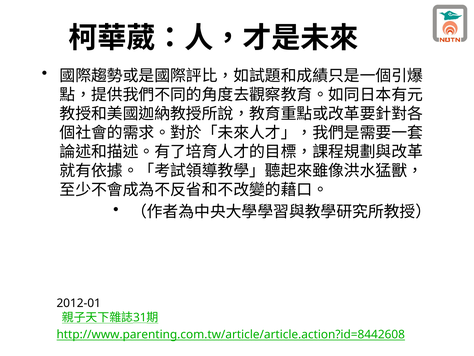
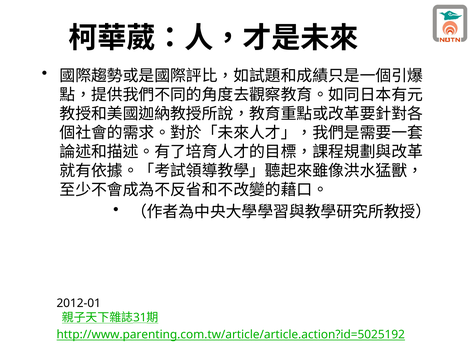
http://www.parenting.com.tw/article/article.action?id=8442608: http://www.parenting.com.tw/article/article.action?id=8442608 -> http://www.parenting.com.tw/article/article.action?id=5025192 (231, 334)
